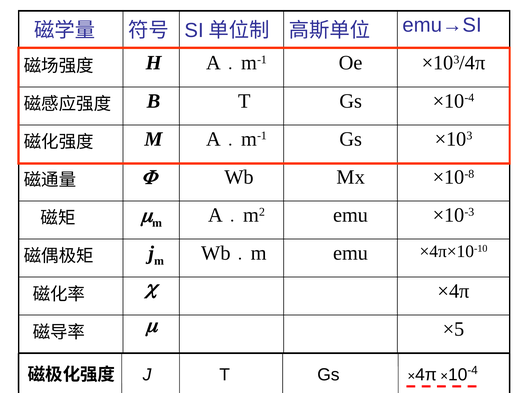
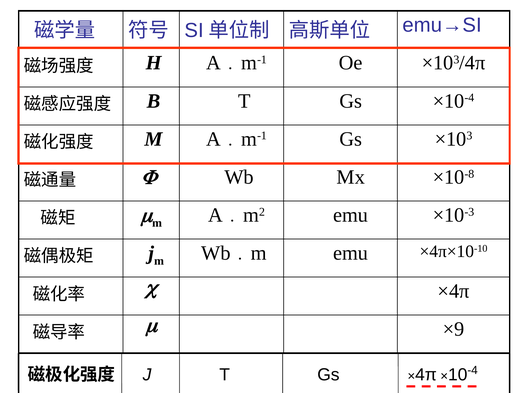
×5: ×5 -> ×9 (454, 329)
